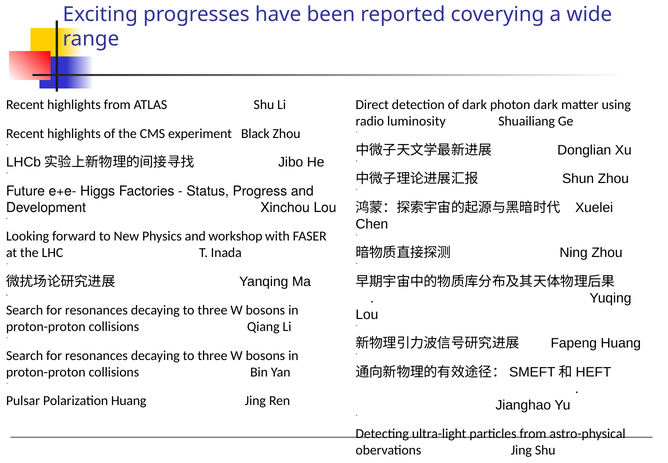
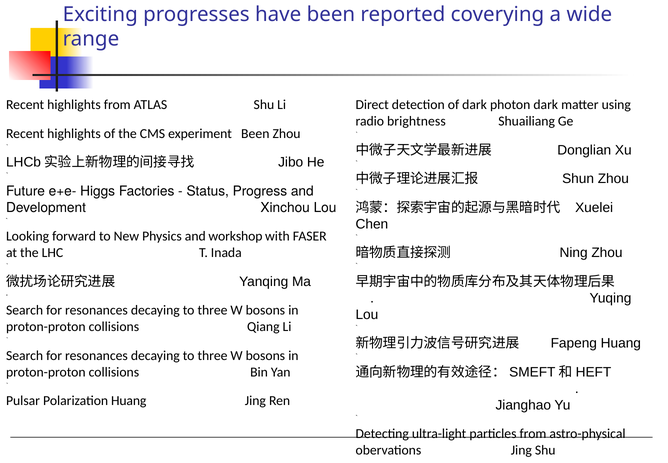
luminosity: luminosity -> brightness (416, 121)
experiment Black: Black -> Been (255, 133)
